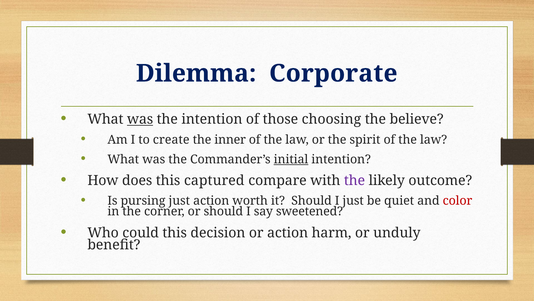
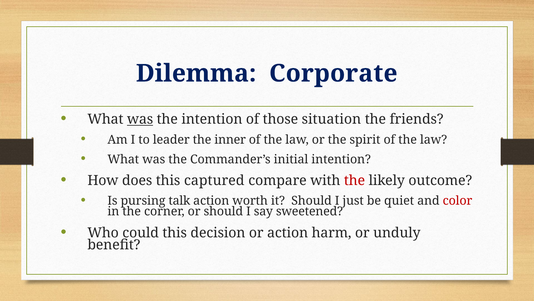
choosing: choosing -> situation (331, 119)
believe: believe -> friends (417, 119)
create: create -> leader (171, 139)
initial underline: present -> none (291, 159)
the colour: purple -> red (355, 180)
pursing just: just -> talk (179, 201)
